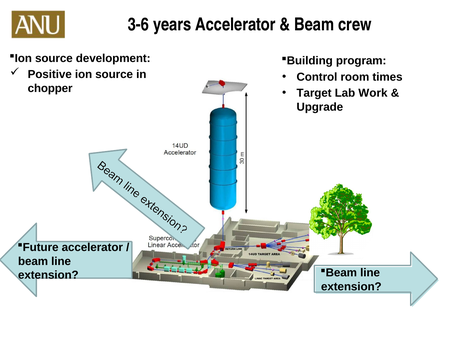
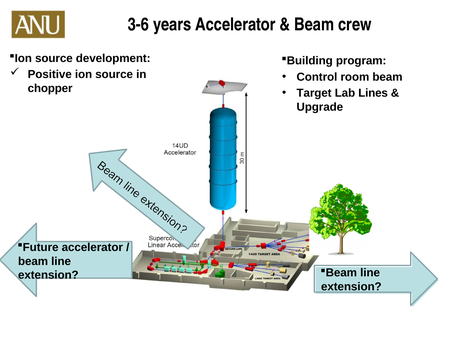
room times: times -> beam (387, 77)
Work: Work -> Lines (373, 93)
